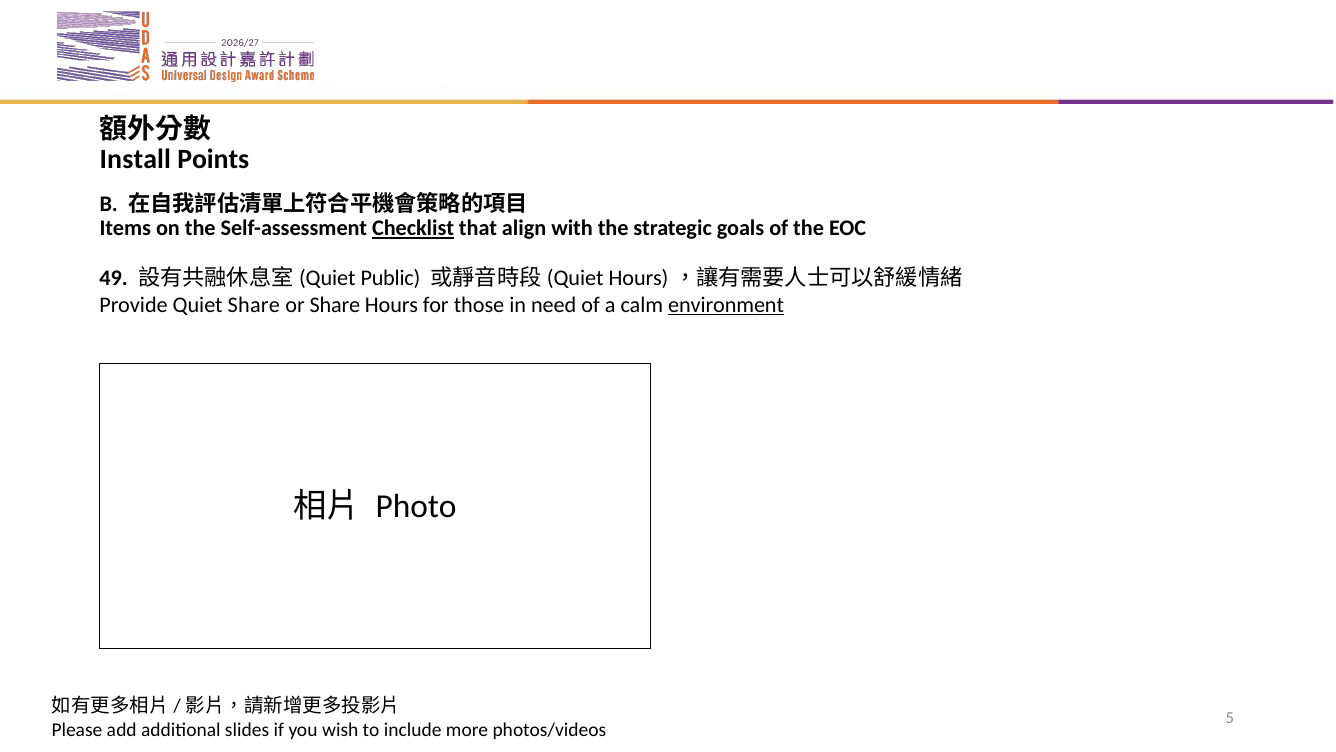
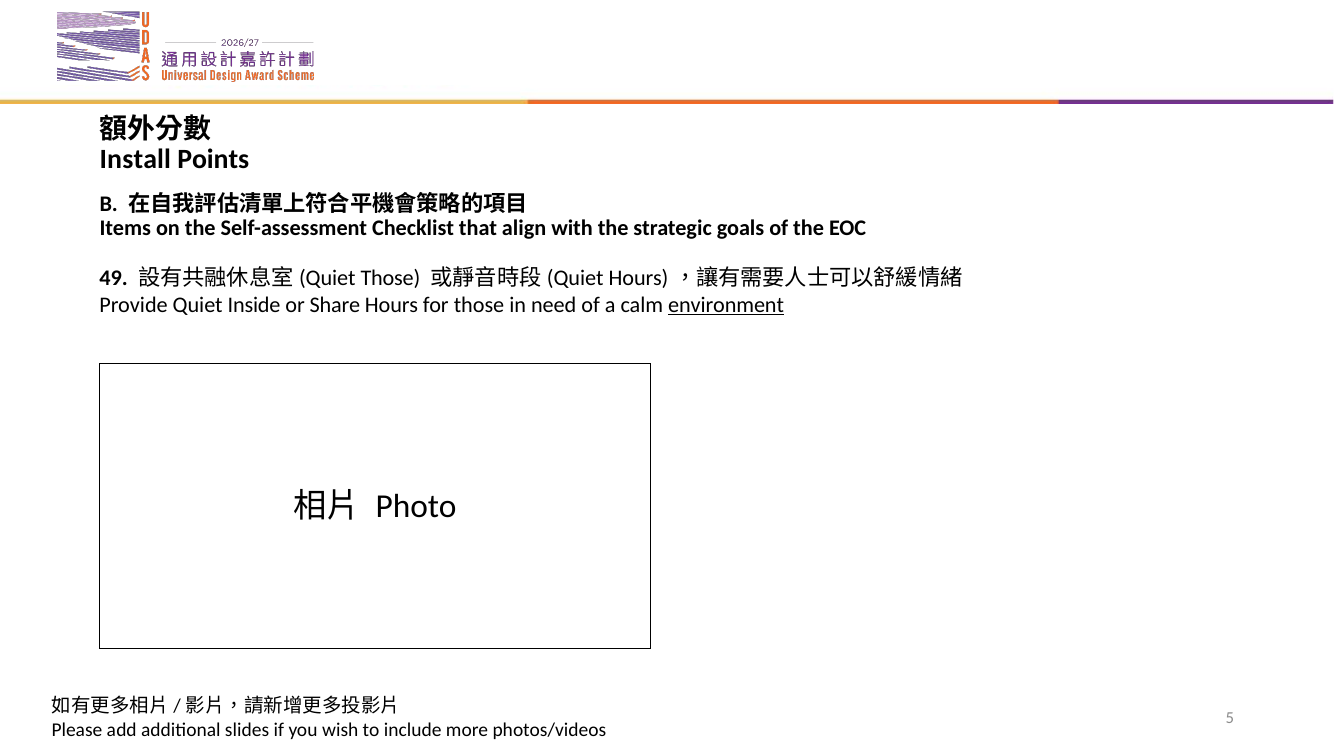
Checklist underline: present -> none (413, 228)
Public: Public -> Those (390, 278)
Quiet Share: Share -> Inside (254, 305)
